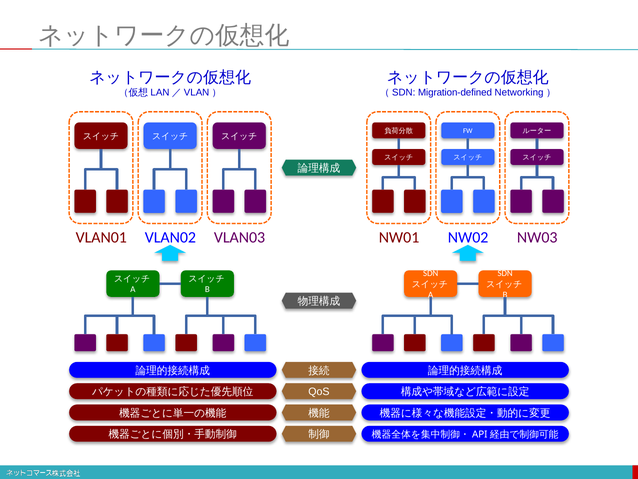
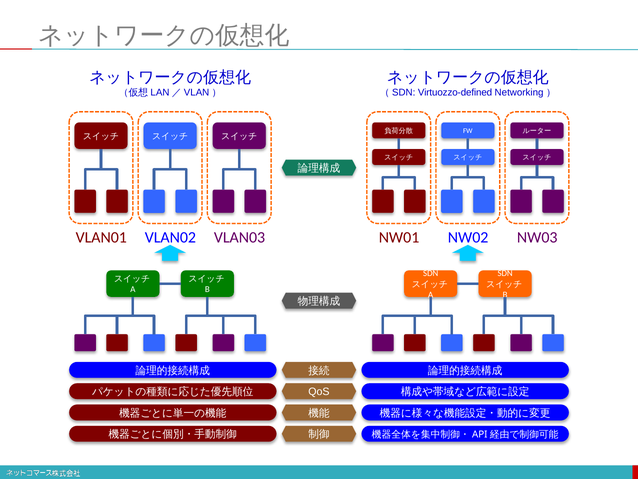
Migration-defined: Migration-defined -> Virtuozzo-defined (455, 93)
